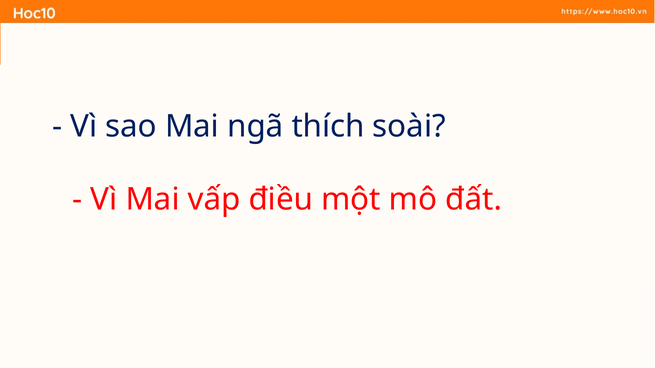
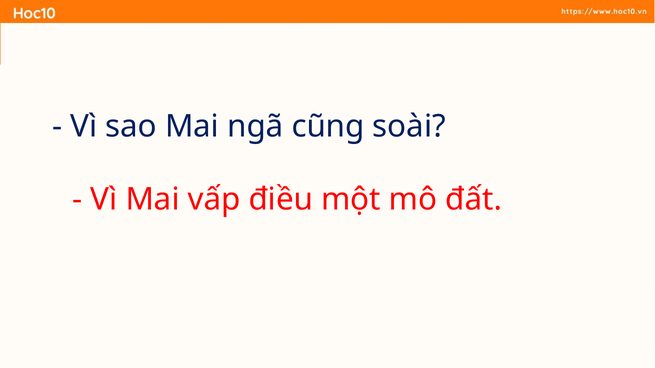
thích: thích -> cũng (328, 127)
